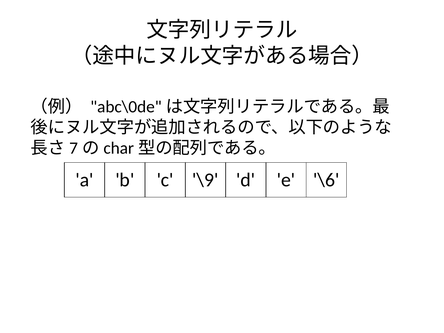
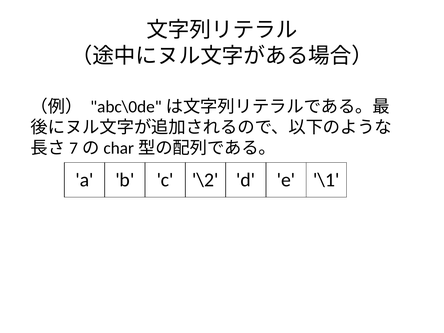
\9: \9 -> \2 (205, 180)
\6: \6 -> \1 (326, 180)
